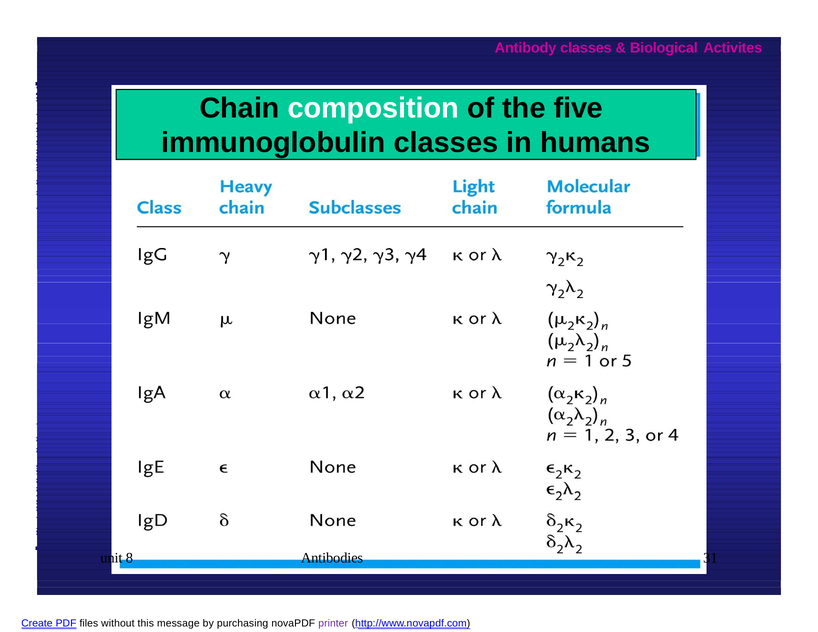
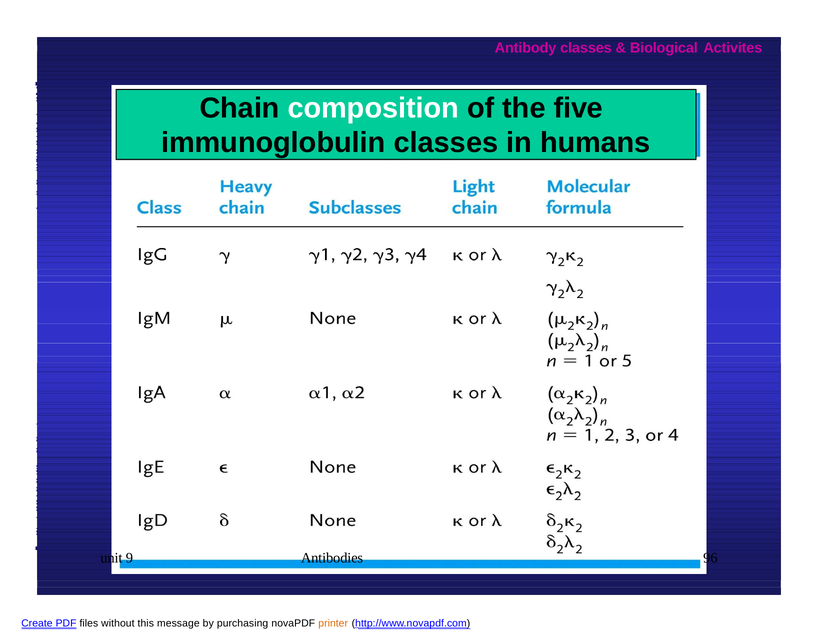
8: 8 -> 9 (129, 558)
31: 31 -> 96 (710, 558)
printer colour: purple -> orange (333, 623)
